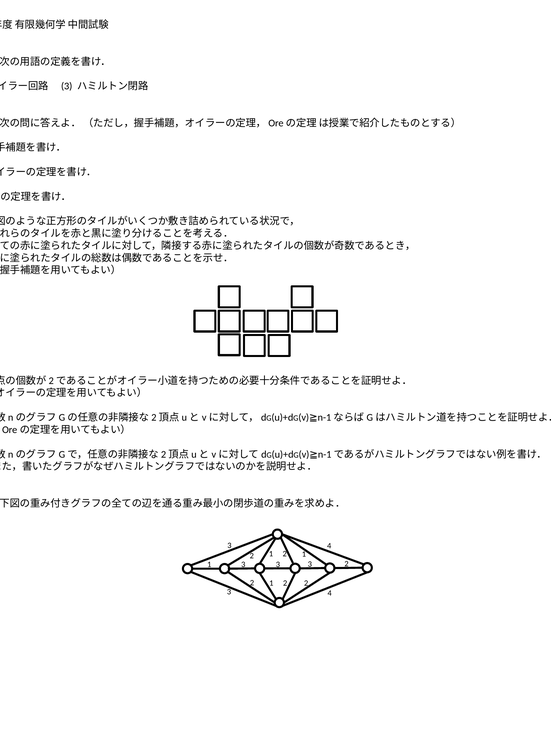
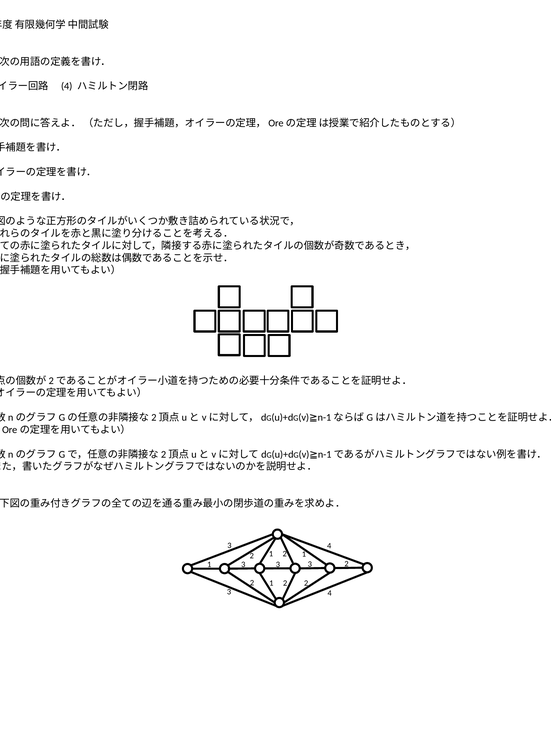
3: 3 -> 4 (67, 86)
